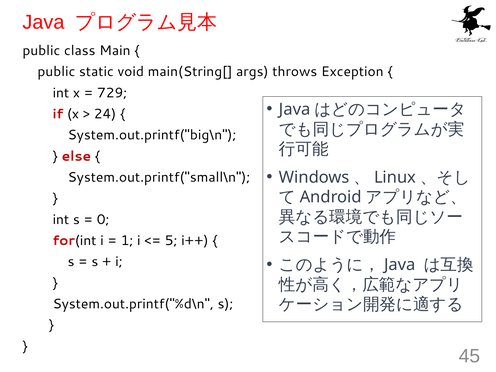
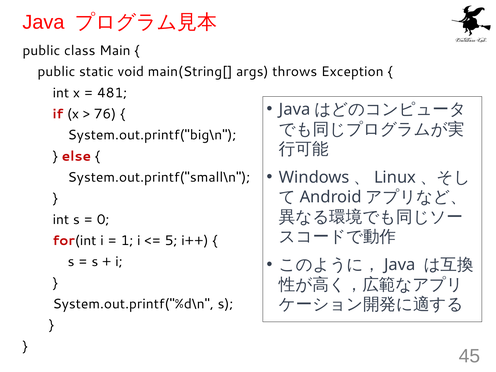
729: 729 -> 481 (112, 93)
24: 24 -> 76 (105, 114)
